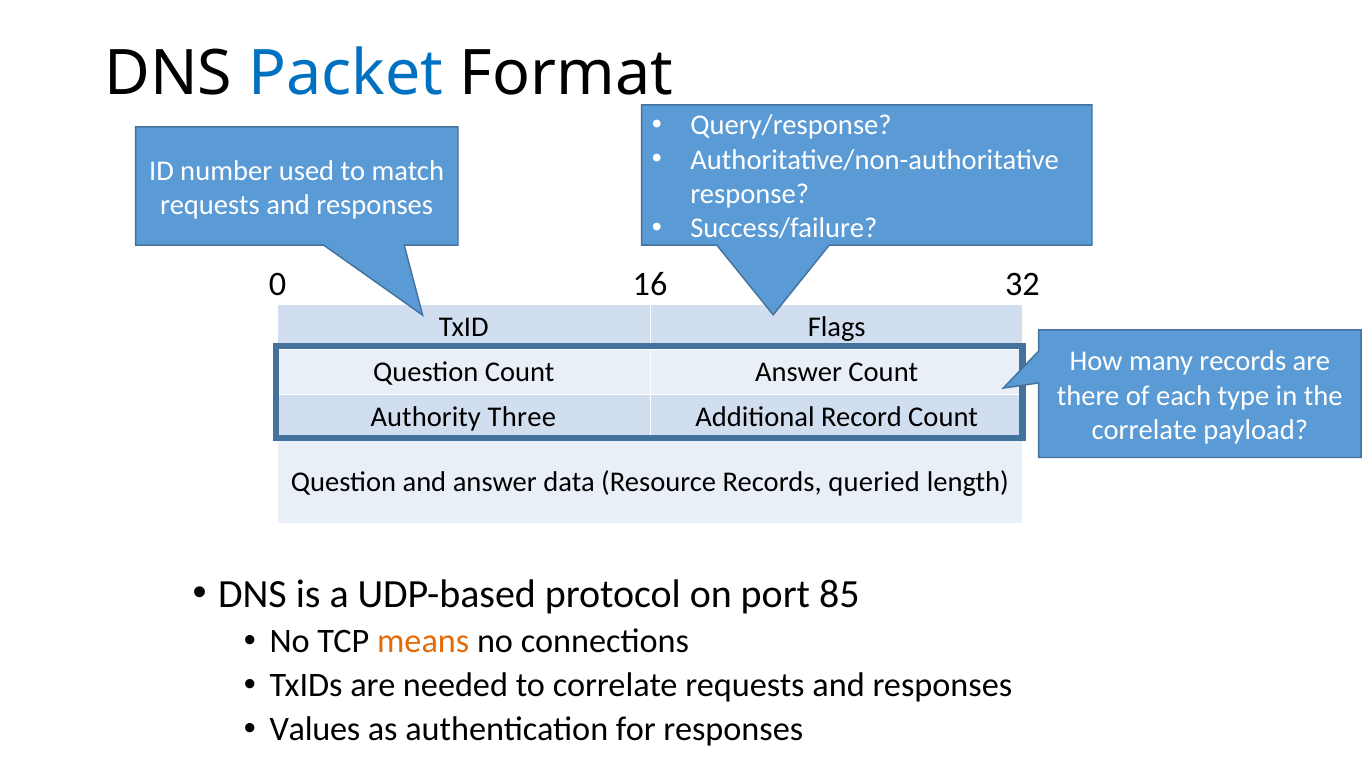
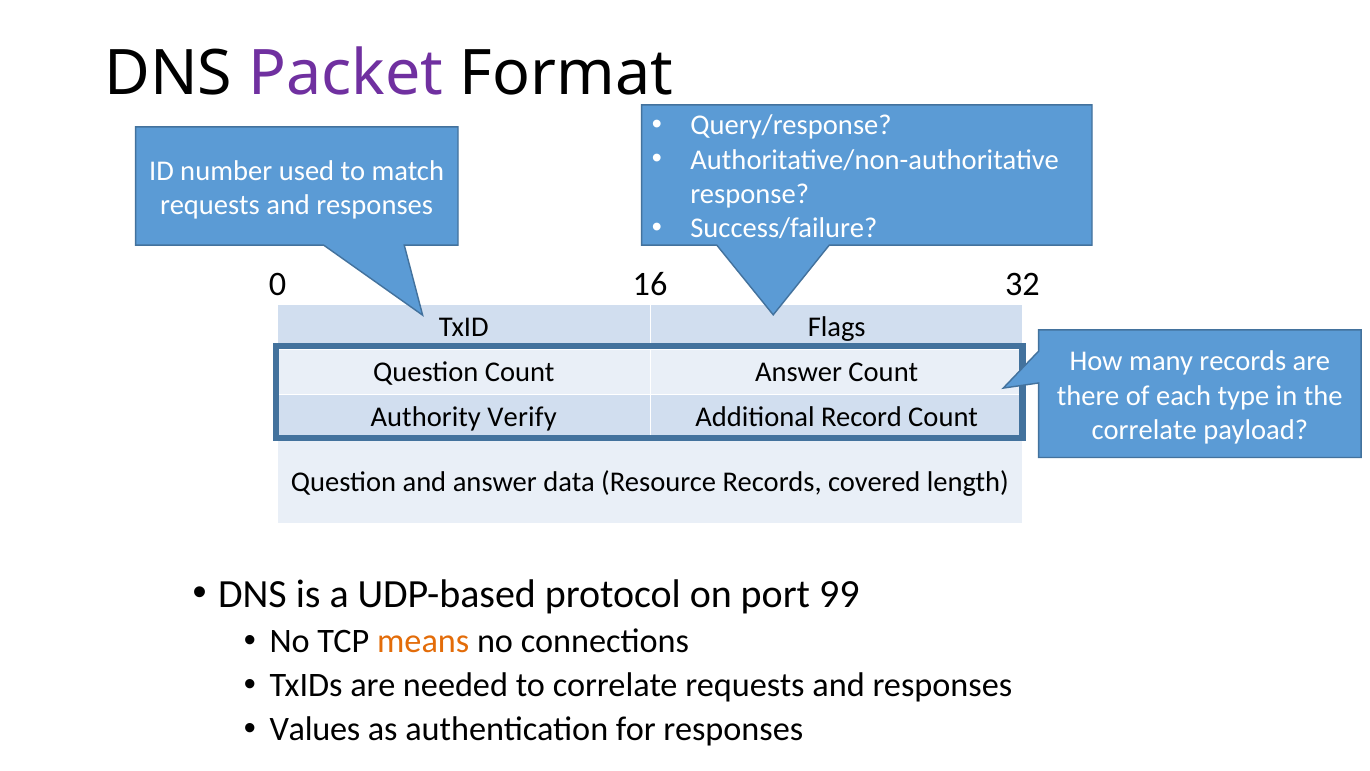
Packet colour: blue -> purple (346, 74)
Three: Three -> Verify (522, 417)
queried: queried -> covered (874, 482)
85: 85 -> 99 (839, 594)
